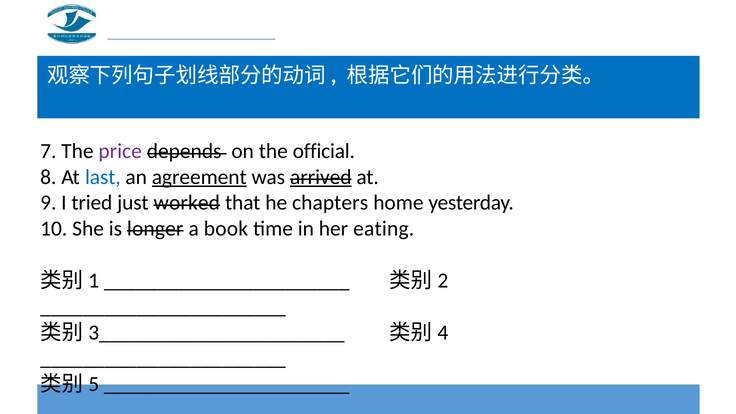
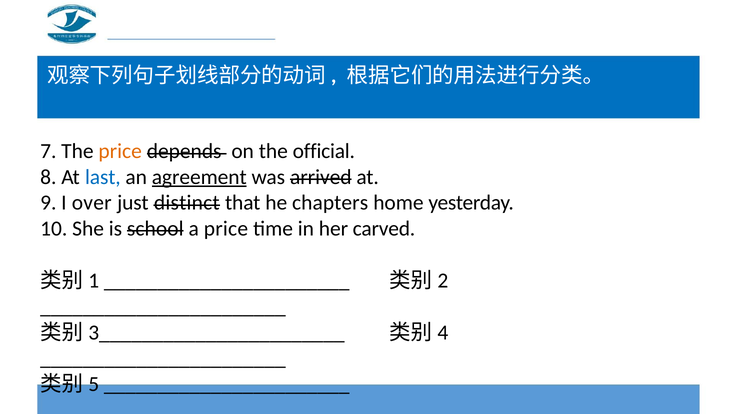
price colour: purple -> orange (120, 151)
arrived underline: present -> none (321, 177)
tried: tried -> over (92, 203)
worked: worked -> distinct (187, 203)
longer: longer -> school (155, 228)
a book: book -> price (226, 228)
eating: eating -> carved (384, 228)
